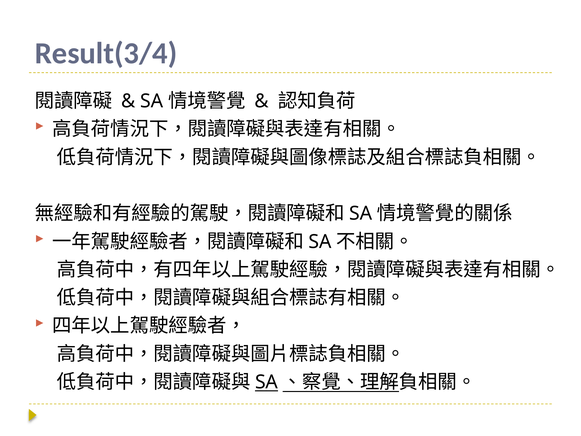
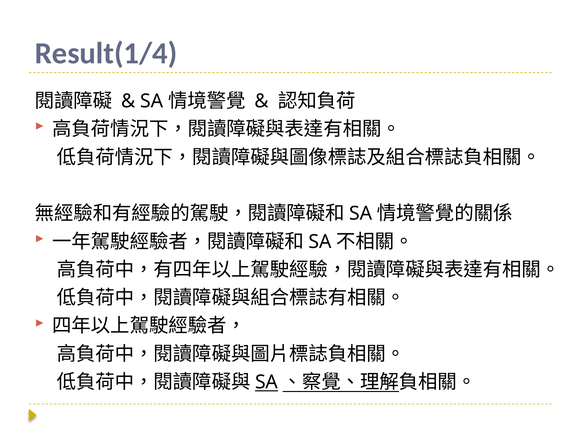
Result(3/4: Result(3/4 -> Result(1/4 (106, 53)
